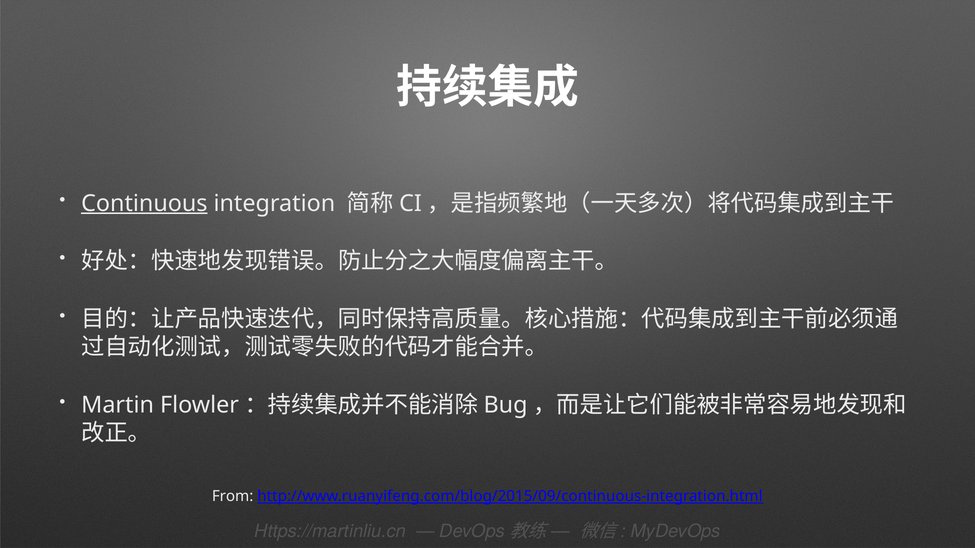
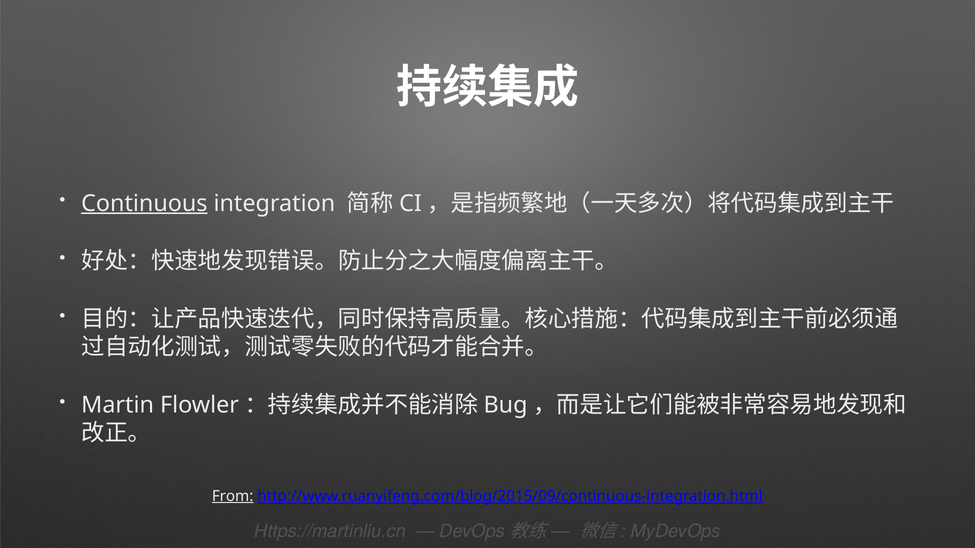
From underline: none -> present (233, 497)
